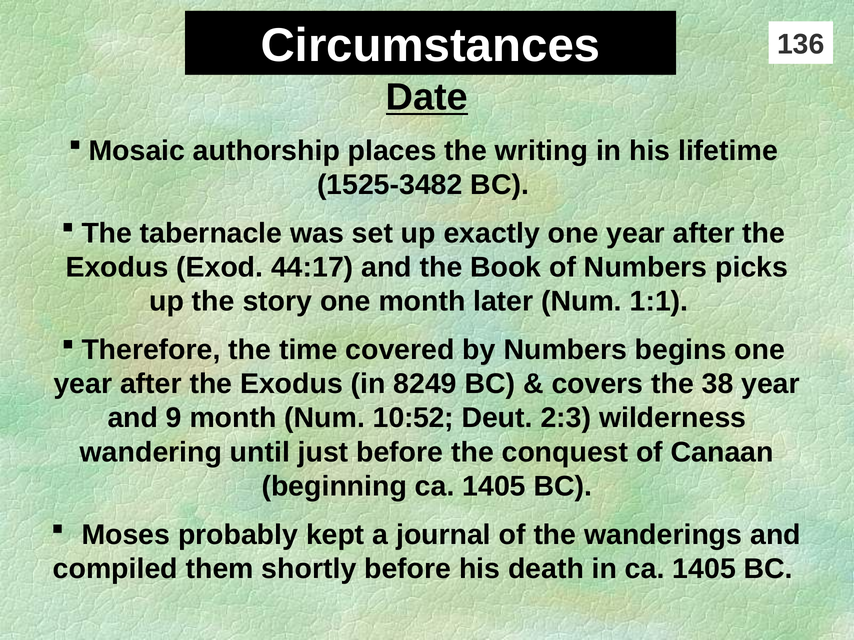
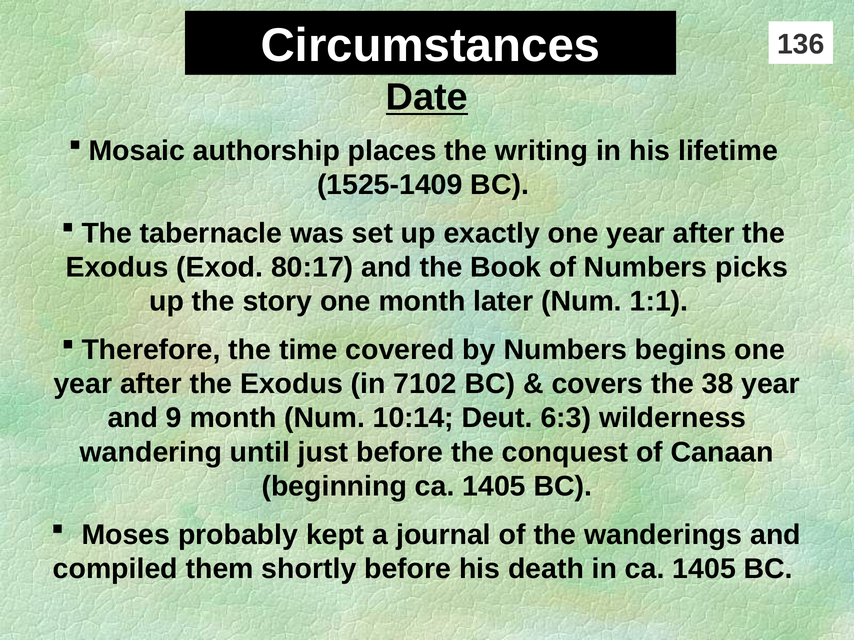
1525-3482: 1525-3482 -> 1525-1409 (390, 185)
44:17: 44:17 -> 80:17 (312, 268)
8249: 8249 -> 7102 (425, 384)
10:52: 10:52 -> 10:14 (413, 418)
2:3: 2:3 -> 6:3 (566, 418)
